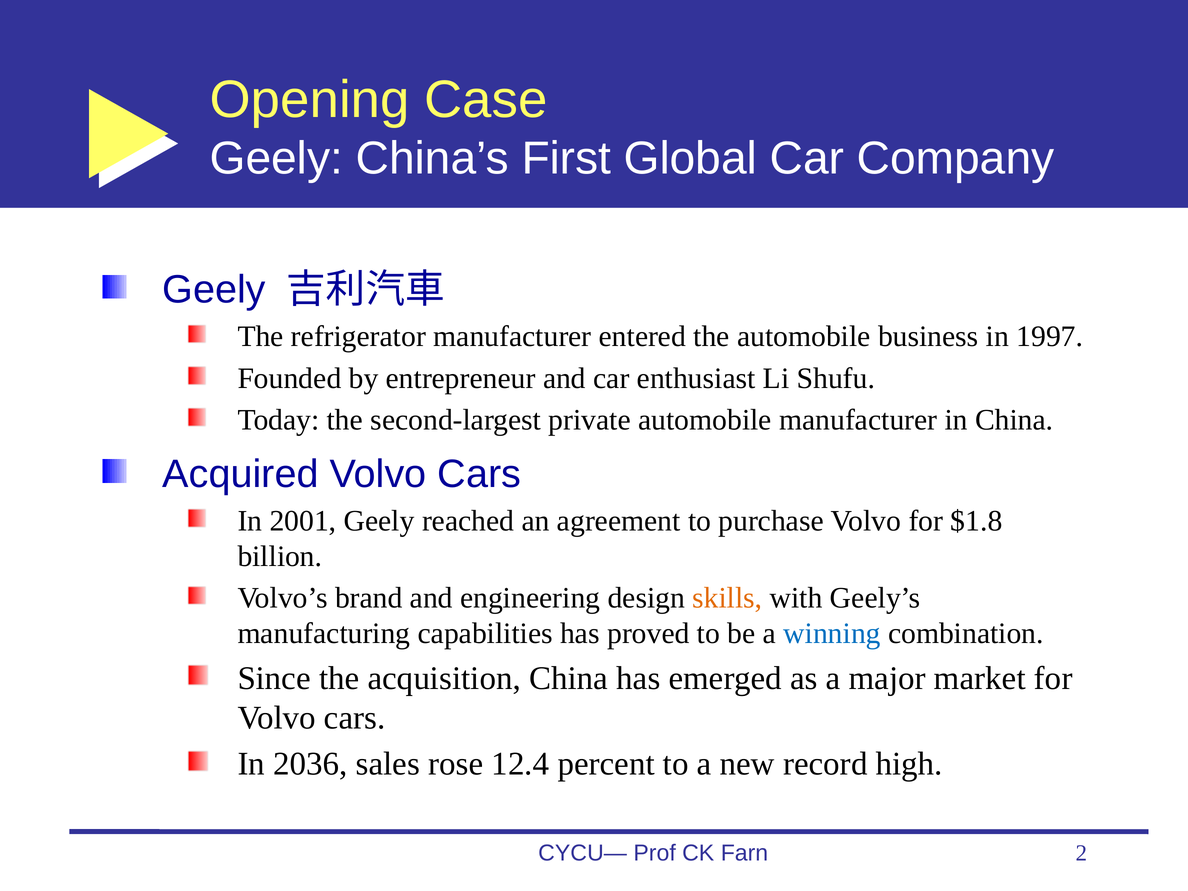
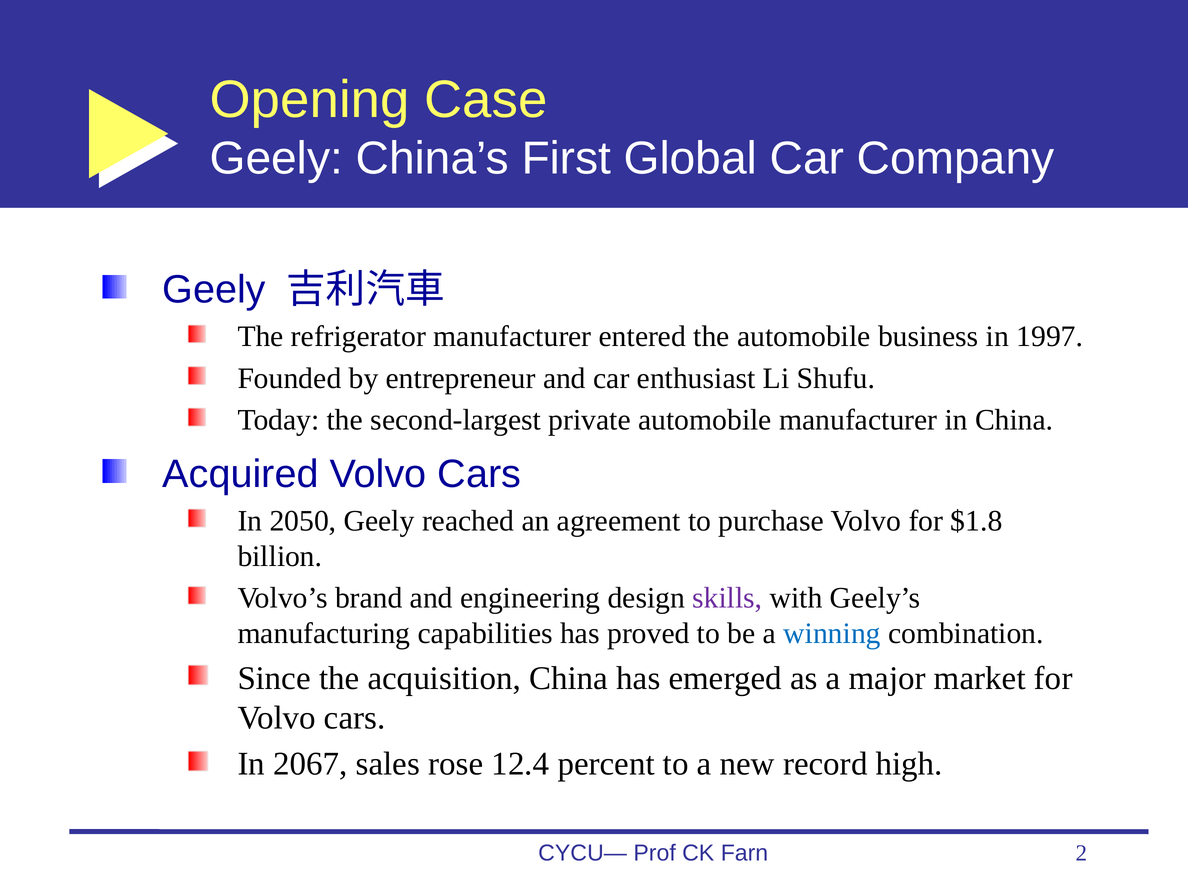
2001: 2001 -> 2050 (303, 521)
skills colour: orange -> purple (727, 598)
2036: 2036 -> 2067 (310, 764)
